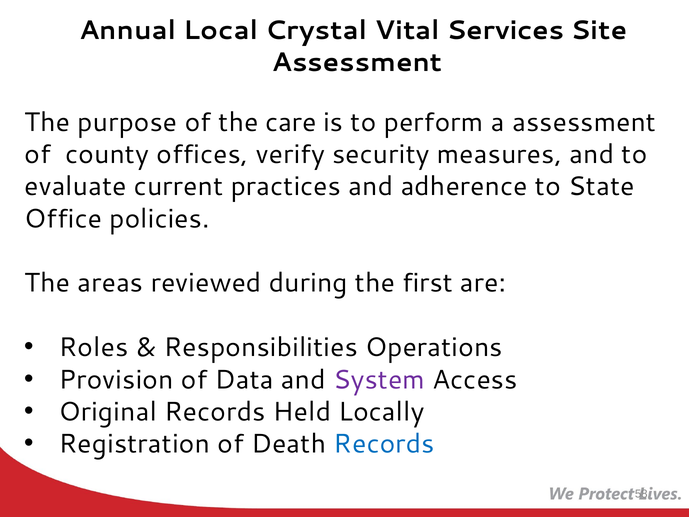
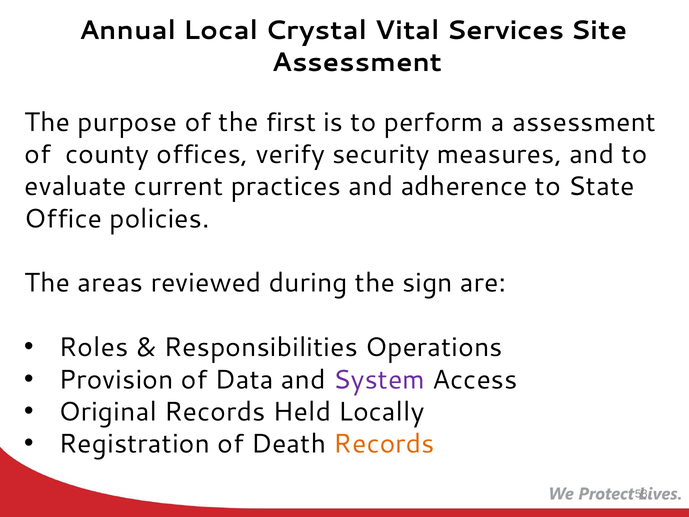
care: care -> first (291, 122)
first: first -> sign (428, 283)
Records colour: blue -> orange (384, 444)
